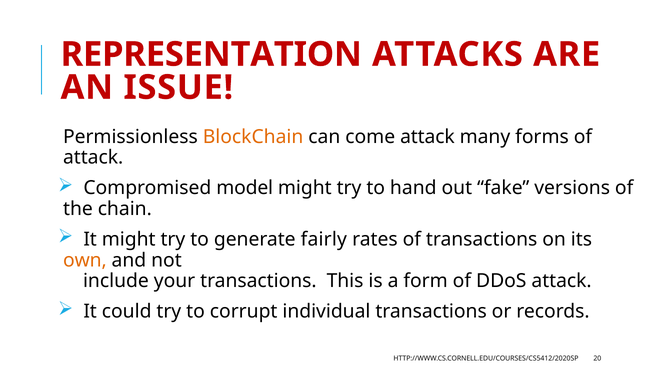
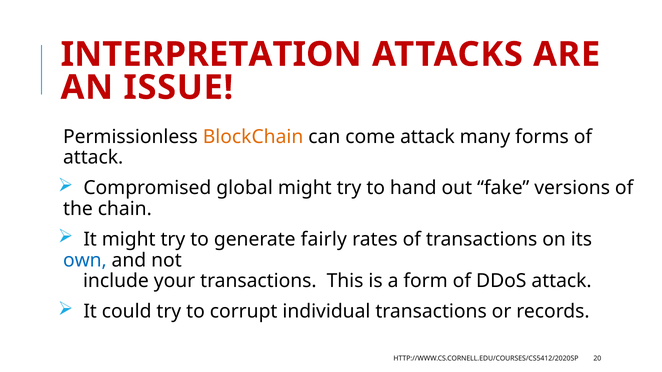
REPRESENTATION: REPRESENTATION -> INTERPRETATION (211, 54)
model: model -> global (245, 188)
own colour: orange -> blue (85, 261)
